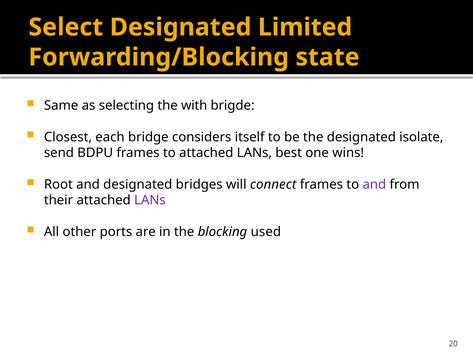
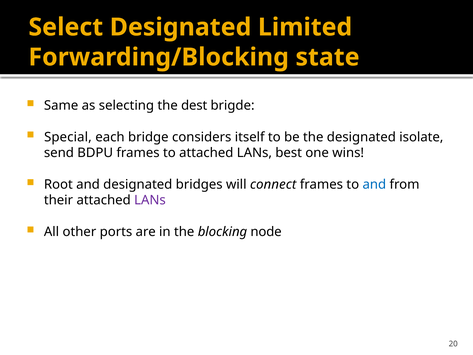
with: with -> dest (194, 105)
Closest: Closest -> Special (68, 137)
and colour: purple -> blue (374, 184)
used: used -> node (266, 232)
